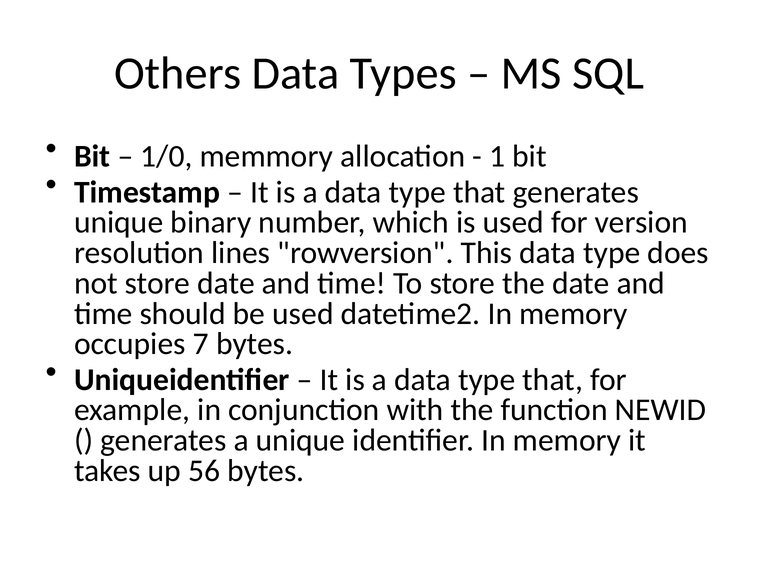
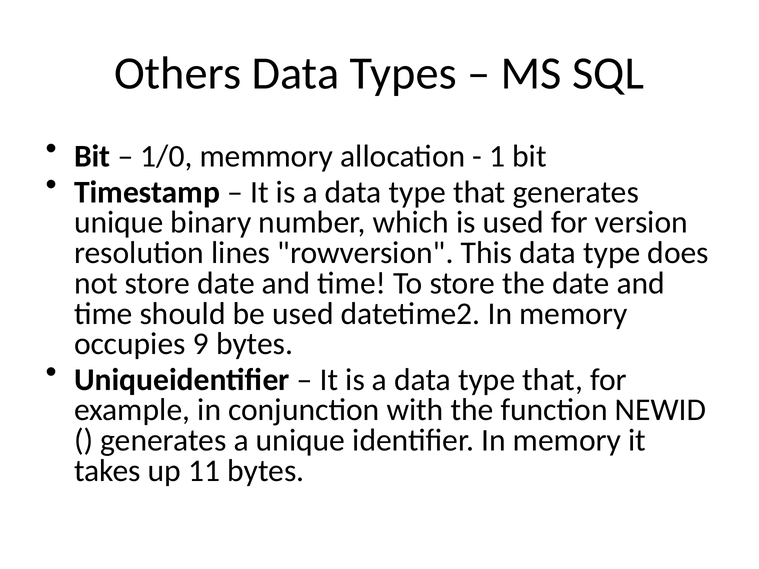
7: 7 -> 9 (201, 344)
56: 56 -> 11 (204, 471)
